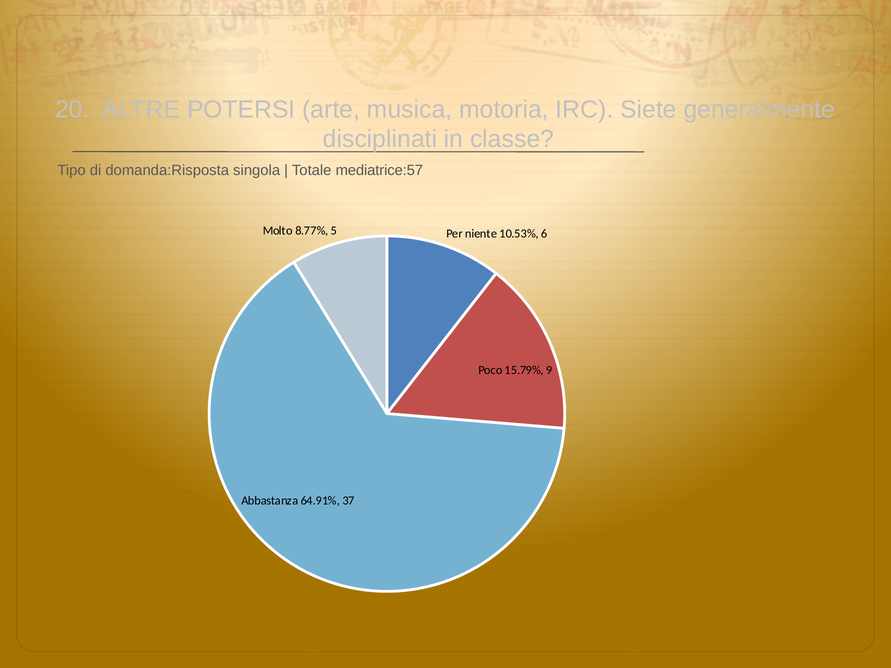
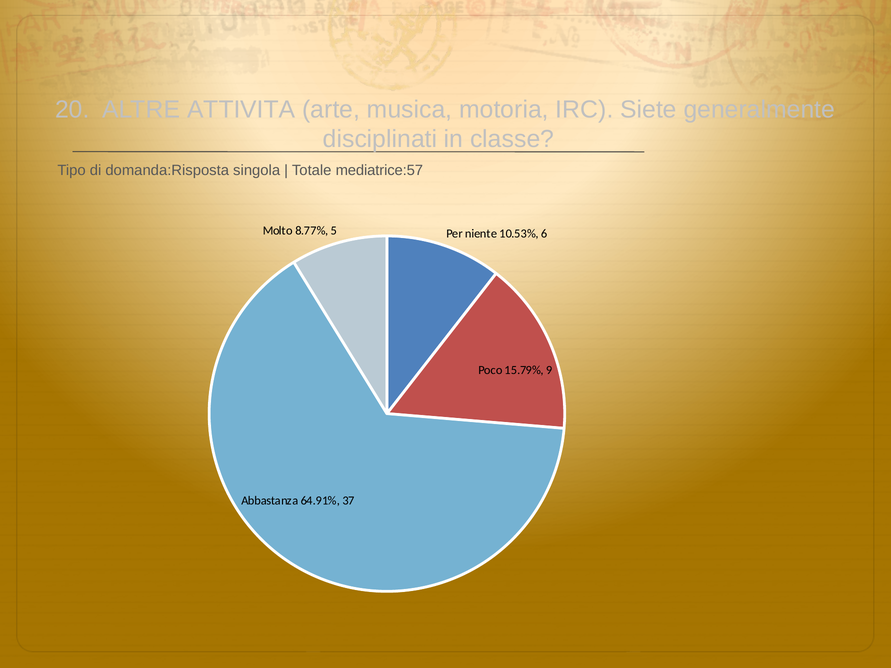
POTERSI: POTERSI -> ATTIVITA (241, 109)
